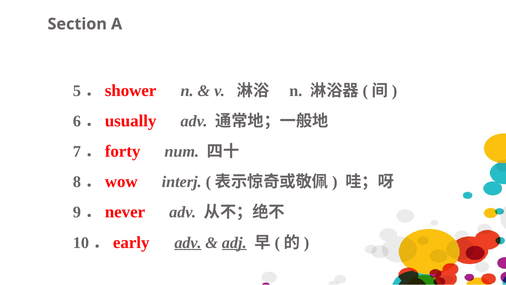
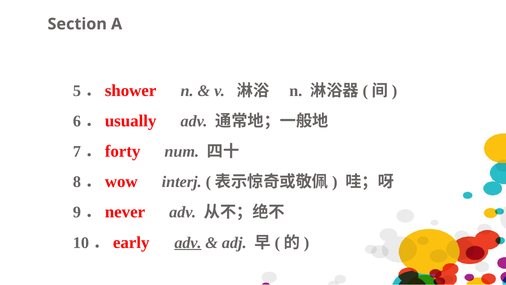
adj underline: present -> none (234, 242)
